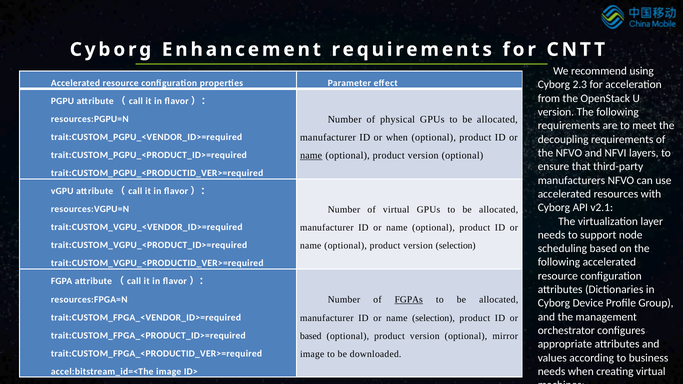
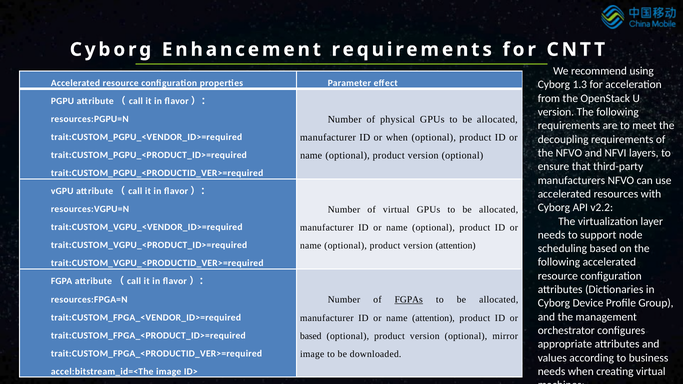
2.3: 2.3 -> 1.3 (580, 85)
name underline: present -> none (311, 156)
v2.1: v2.1 -> v2.2 (602, 208)
version selection: selection -> attention (456, 246)
name selection: selection -> attention (433, 318)
